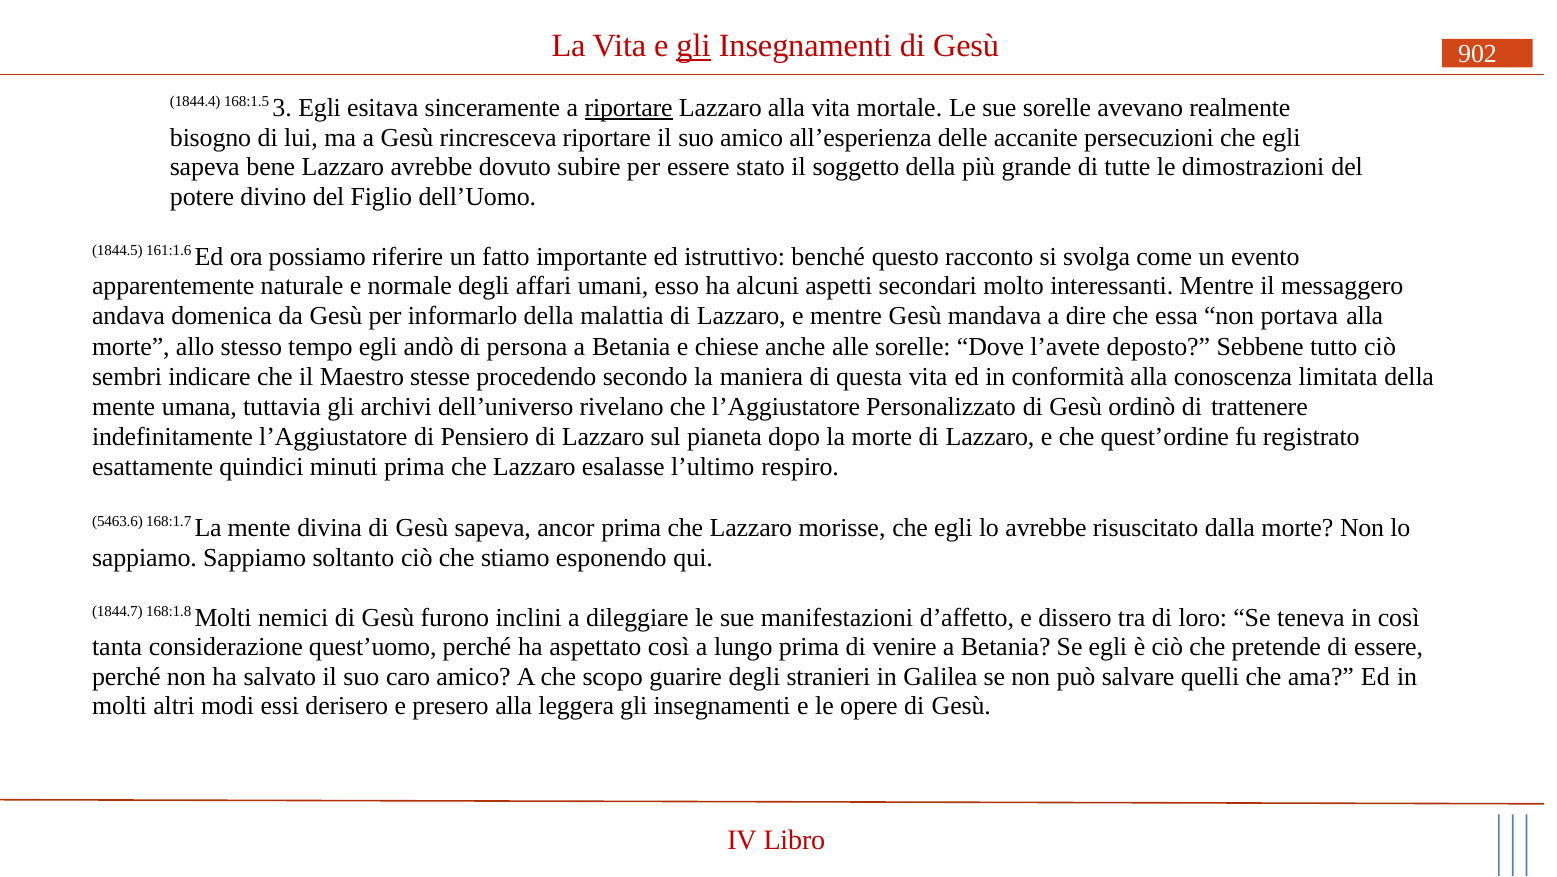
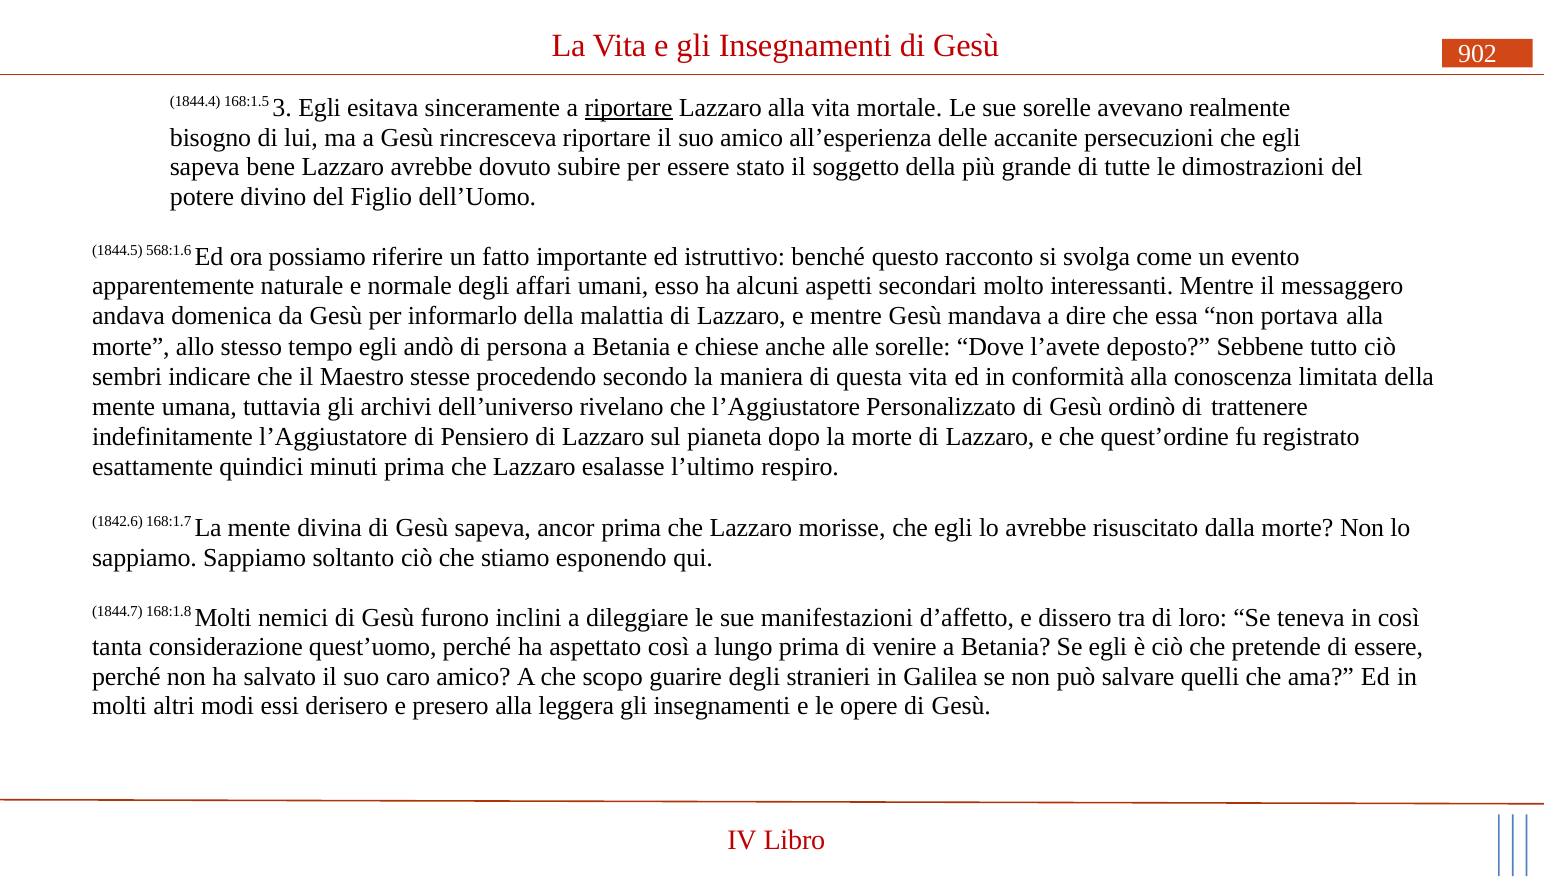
gli underline: present -> none (694, 46)
161:1.6: 161:1.6 -> 568:1.6 (169, 250)
5463.6: 5463.6 -> 1842.6 (117, 522)
